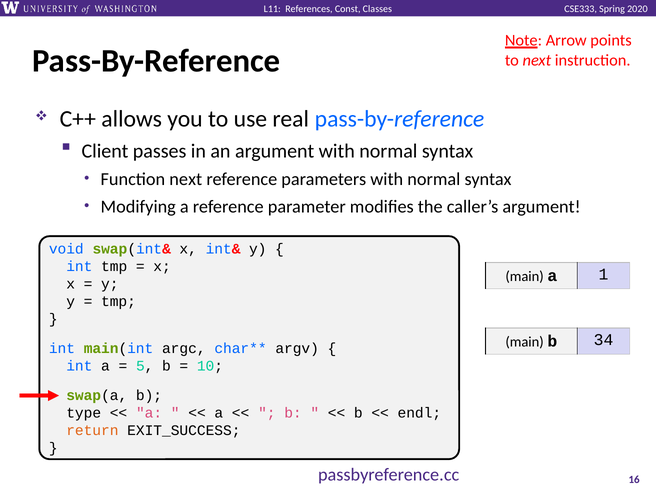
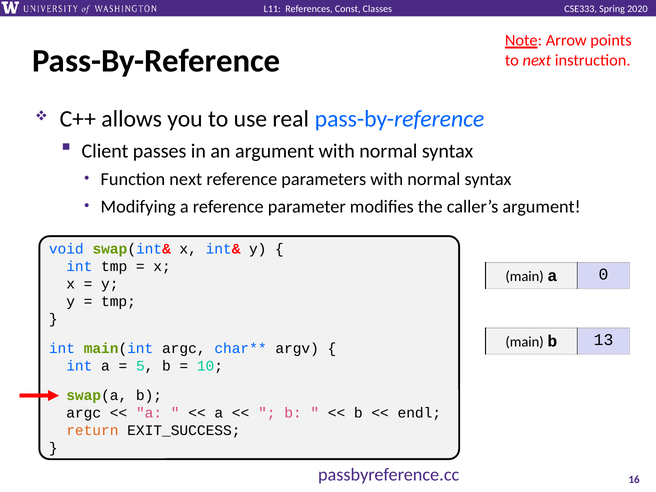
1: 1 -> 0 (604, 274)
34: 34 -> 13 (604, 340)
type: type -> argc (84, 413)
